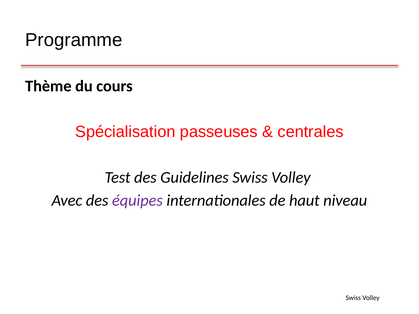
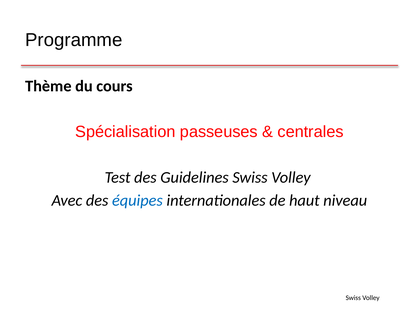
équipes colour: purple -> blue (137, 200)
